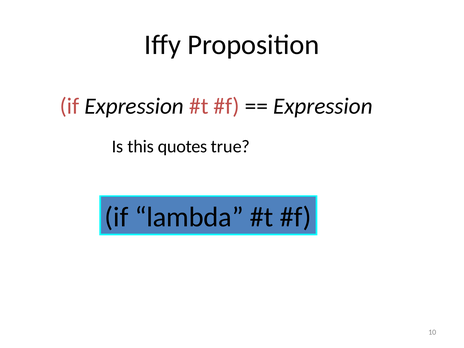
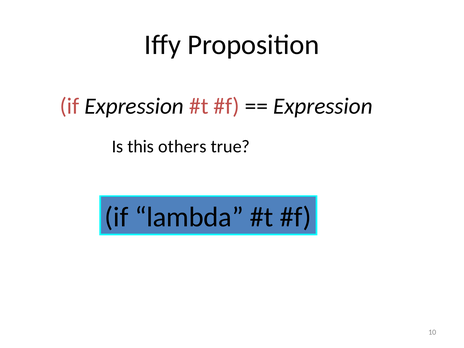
quotes: quotes -> others (182, 146)
